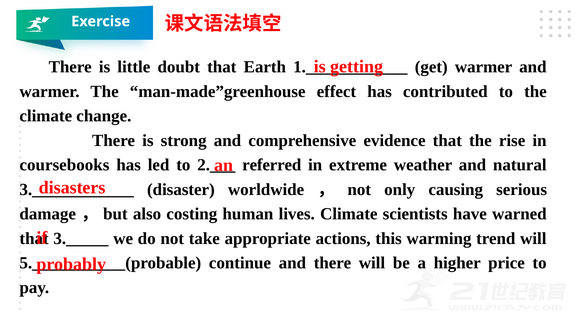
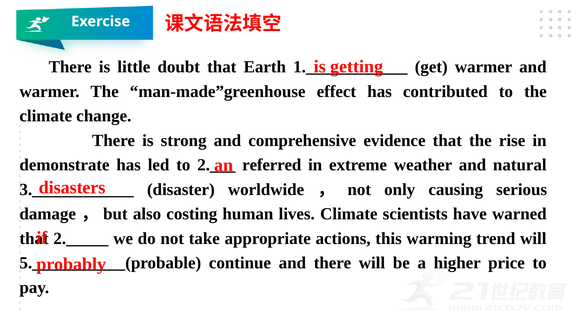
coursebooks: coursebooks -> demonstrate (64, 165)
3._____: 3._____ -> 2._____ (81, 238)
